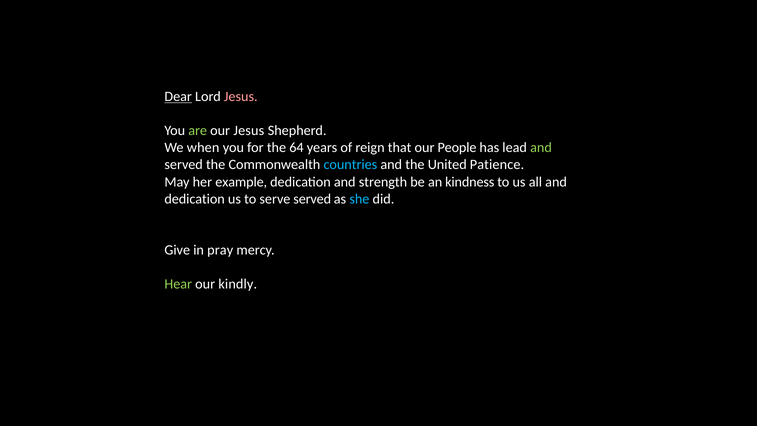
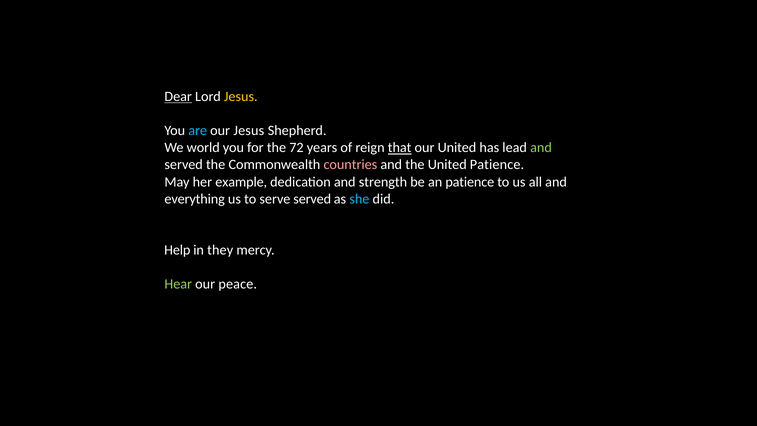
Jesus colour: pink -> yellow (241, 97)
are colour: light green -> light blue (198, 131)
when: when -> world (203, 148)
64: 64 -> 72 (296, 148)
that underline: none -> present (400, 148)
our People: People -> United (457, 148)
countries colour: light blue -> pink (350, 165)
an kindness: kindness -> patience (470, 182)
dedication: dedication -> everything (195, 199)
Give: Give -> Help (177, 250)
pray: pray -> they (220, 250)
kindly: kindly -> peace (238, 284)
